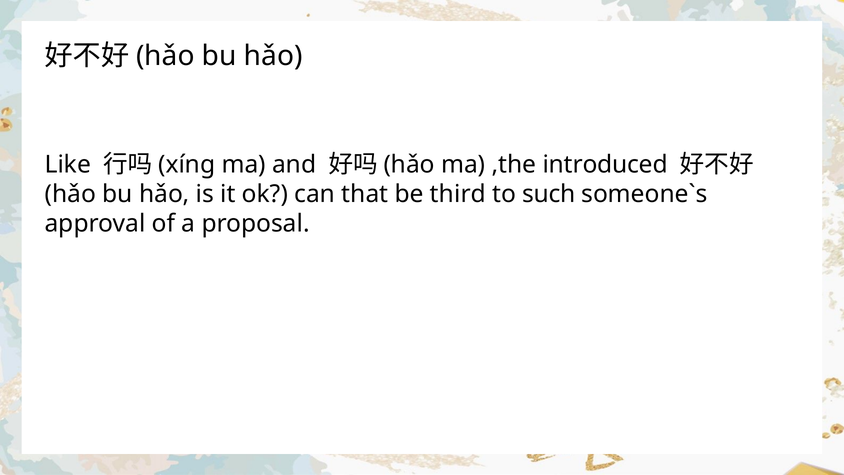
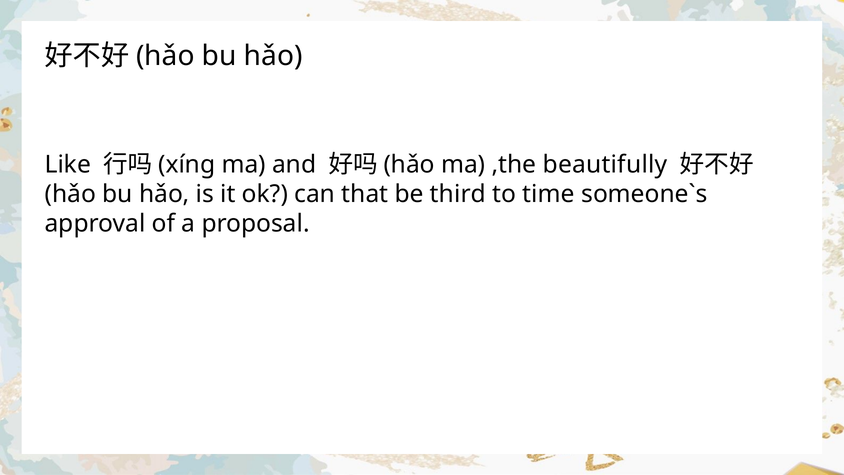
introduced: introduced -> beautifully (605, 164)
such: such -> time (549, 194)
